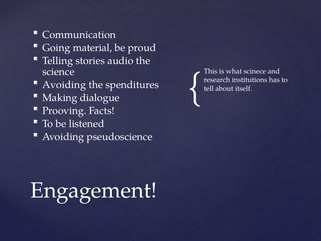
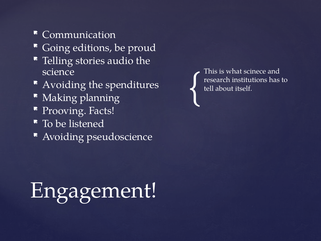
material: material -> editions (92, 48)
dialogue: dialogue -> planning (100, 98)
